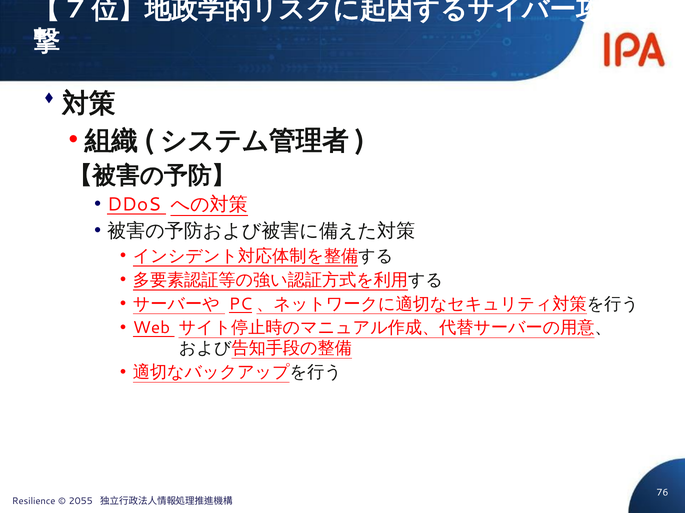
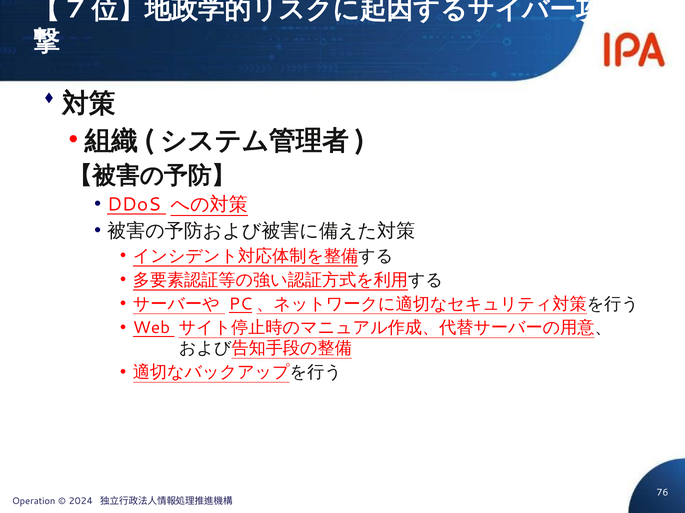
Resilience: Resilience -> Operation (34, 502)
2055: 2055 -> 2024 (81, 502)
